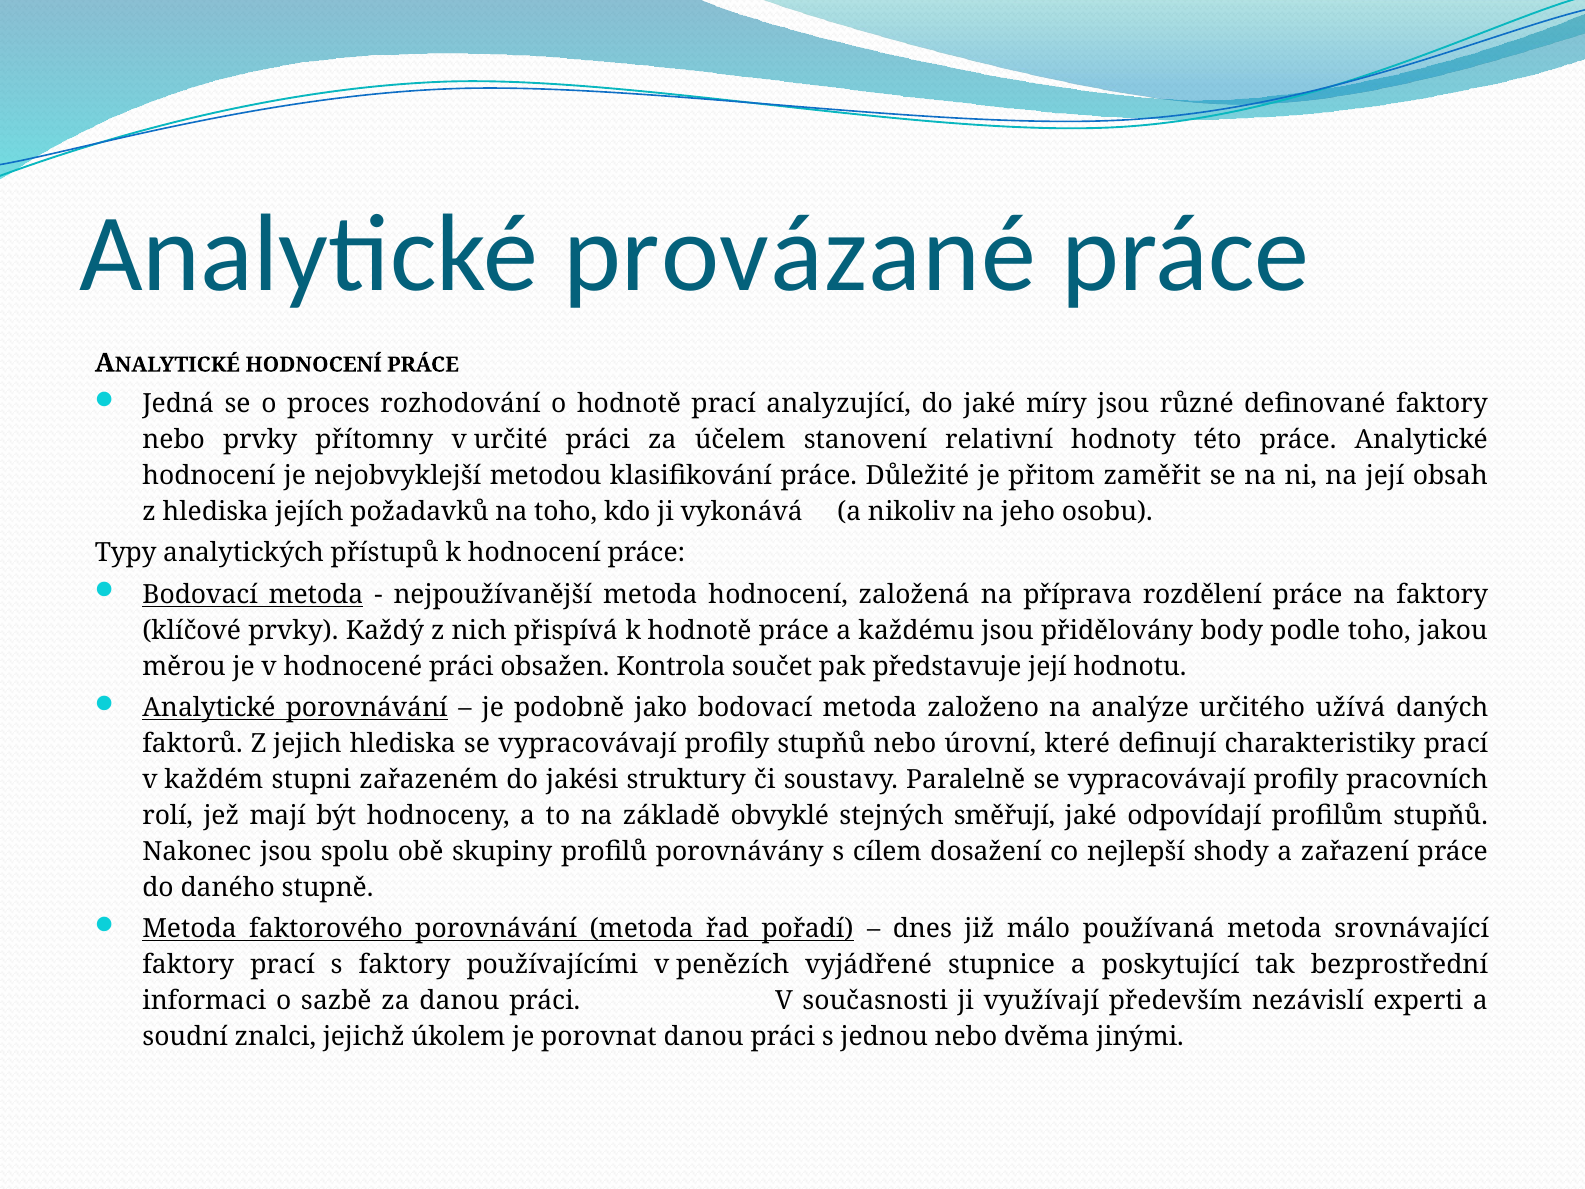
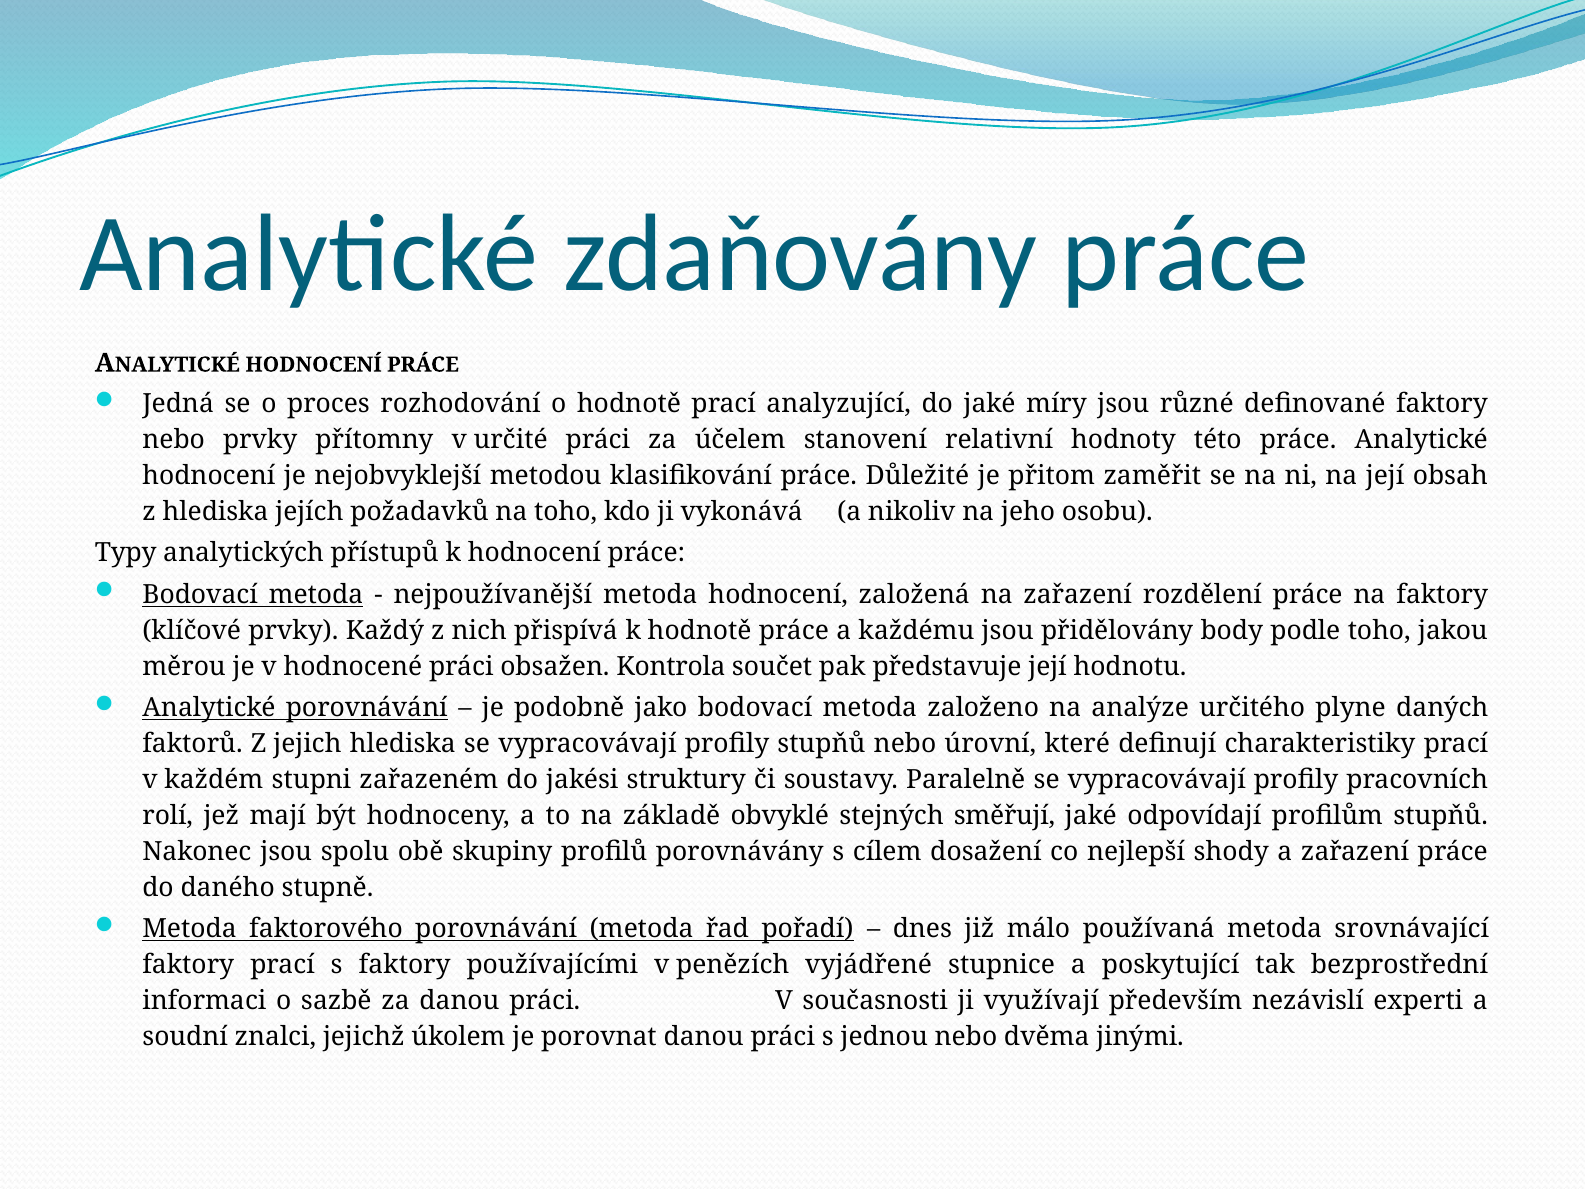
provázané: provázané -> zdaňovány (800, 254)
na příprava: příprava -> zařazení (1078, 594)
užívá: užívá -> plyne (1351, 708)
